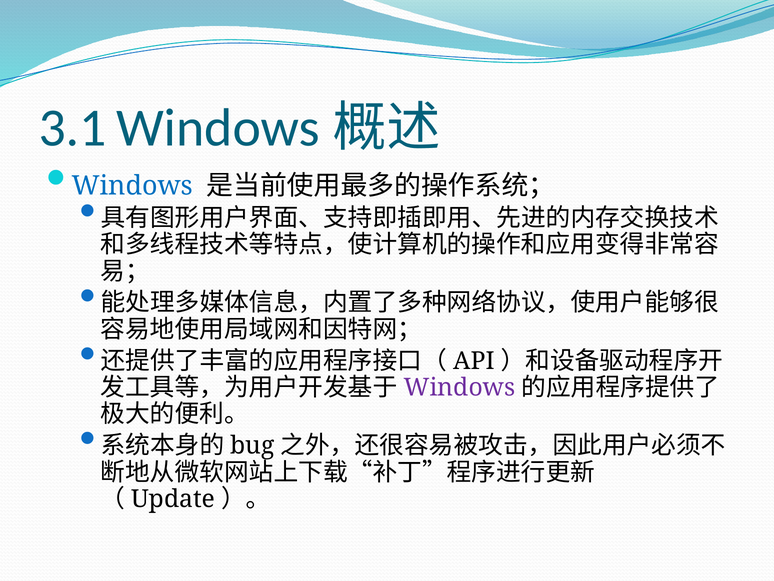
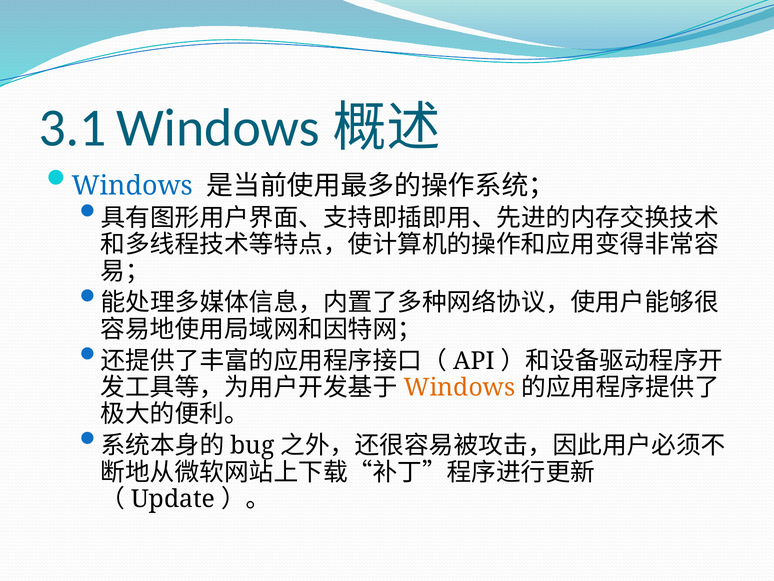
Windows colour: purple -> orange (459, 387)
